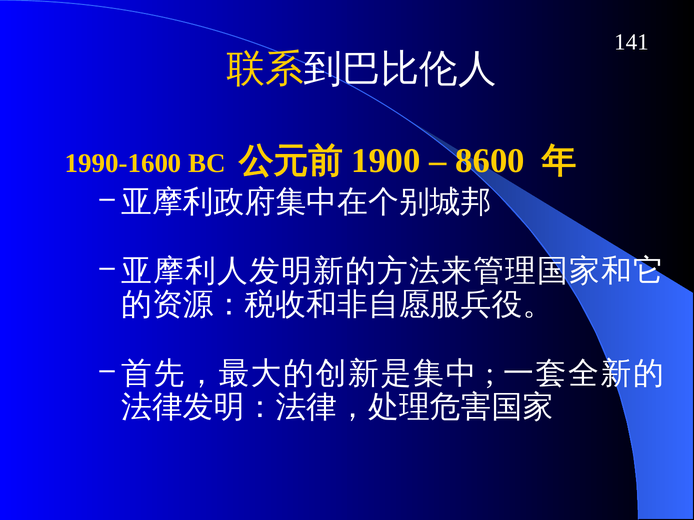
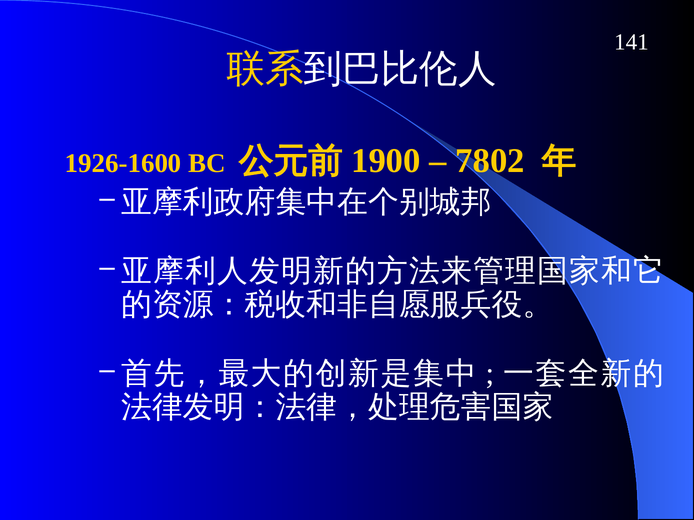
1990-1600: 1990-1600 -> 1926-1600 (123, 163)
8600: 8600 -> 7802 (490, 161)
